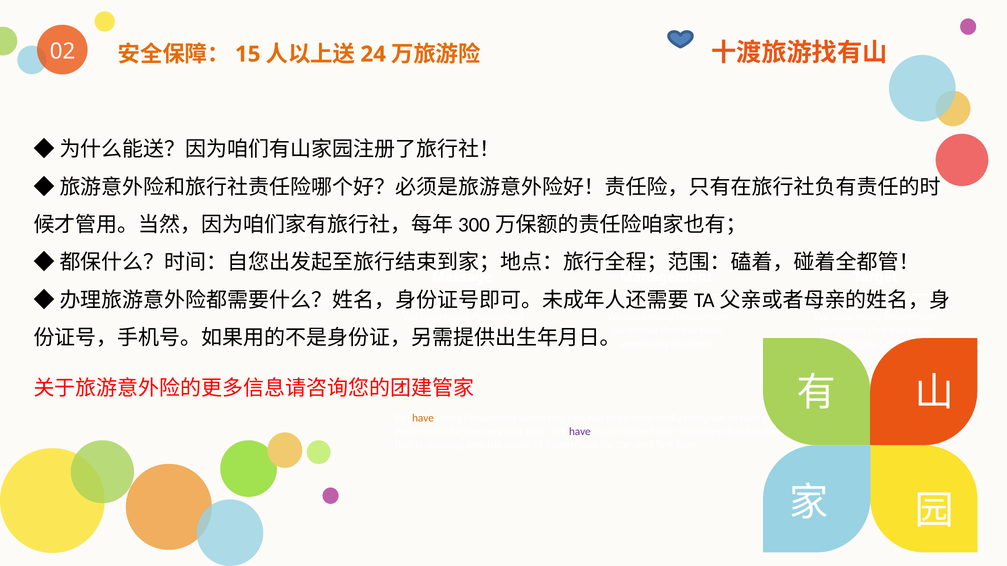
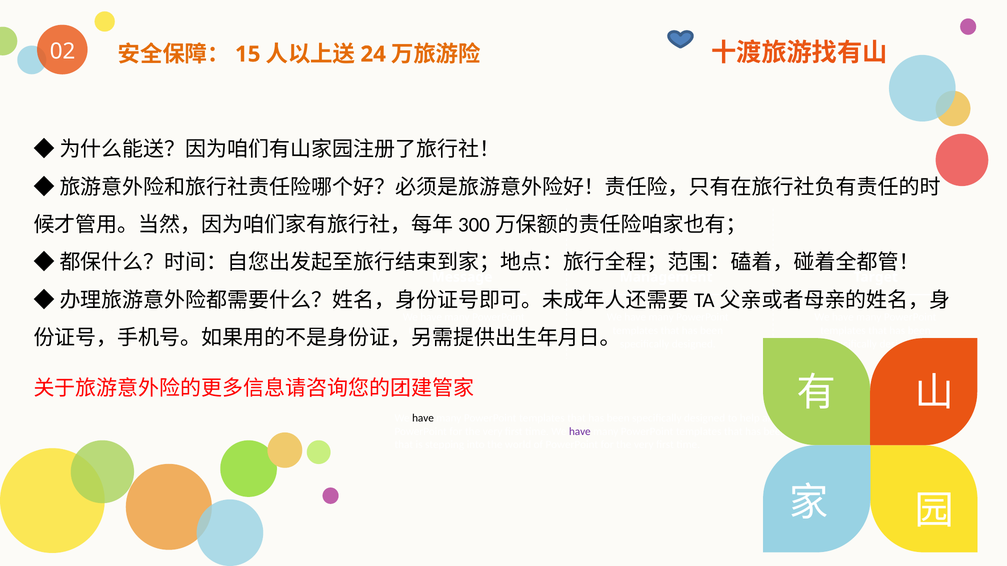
have colour: orange -> black (423, 418)
